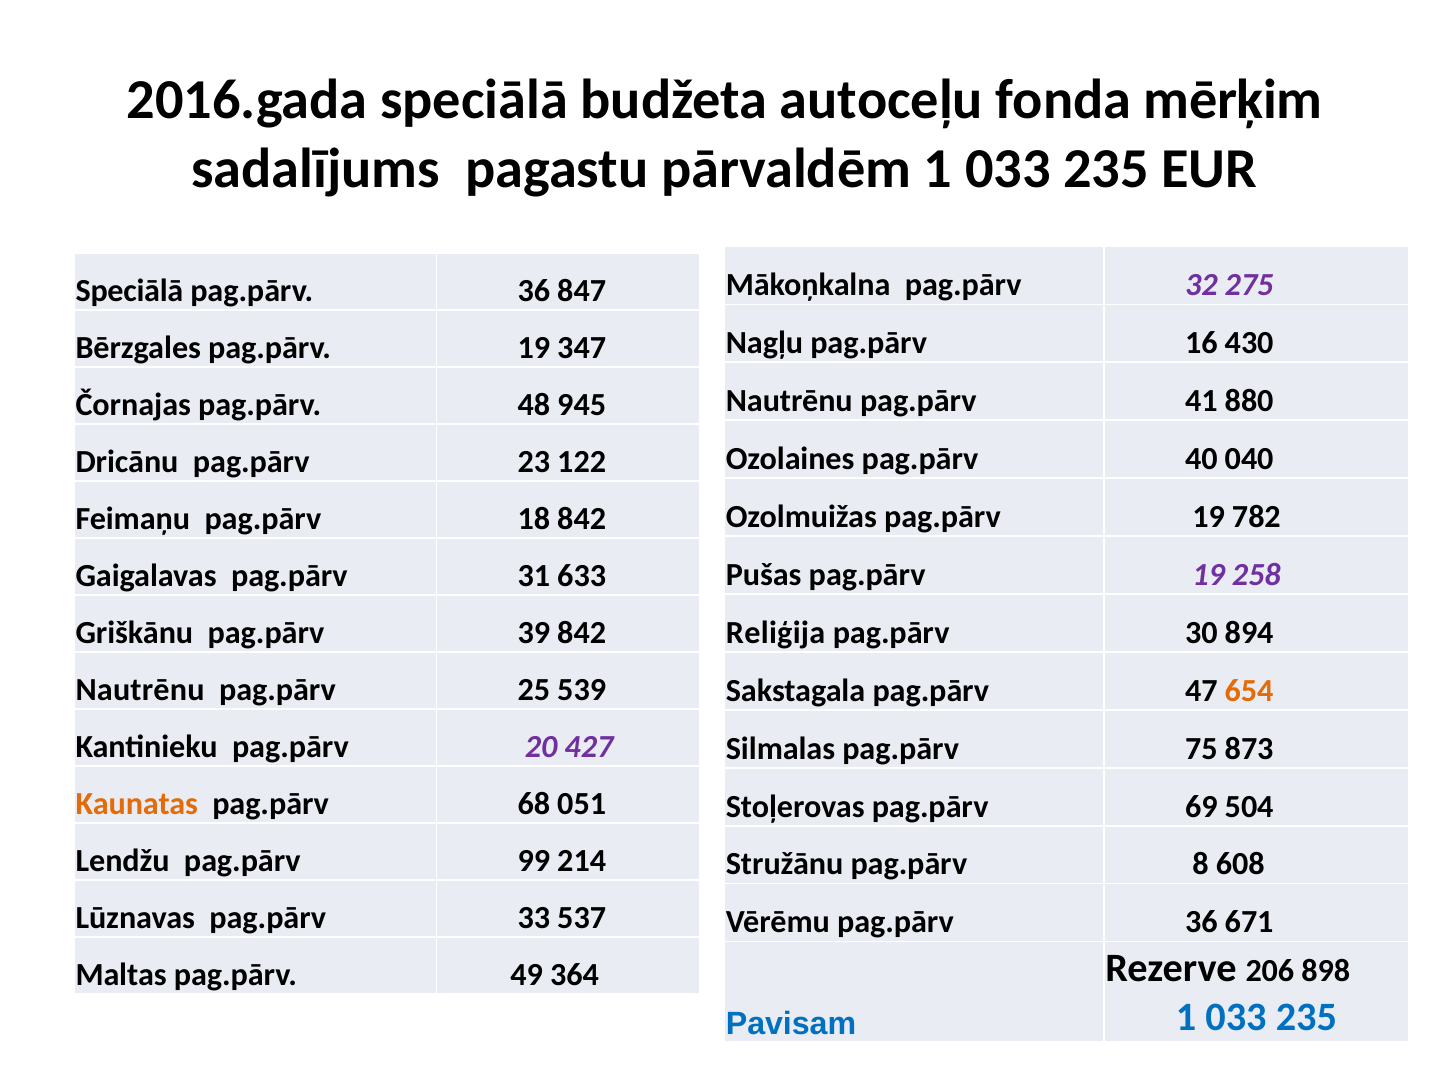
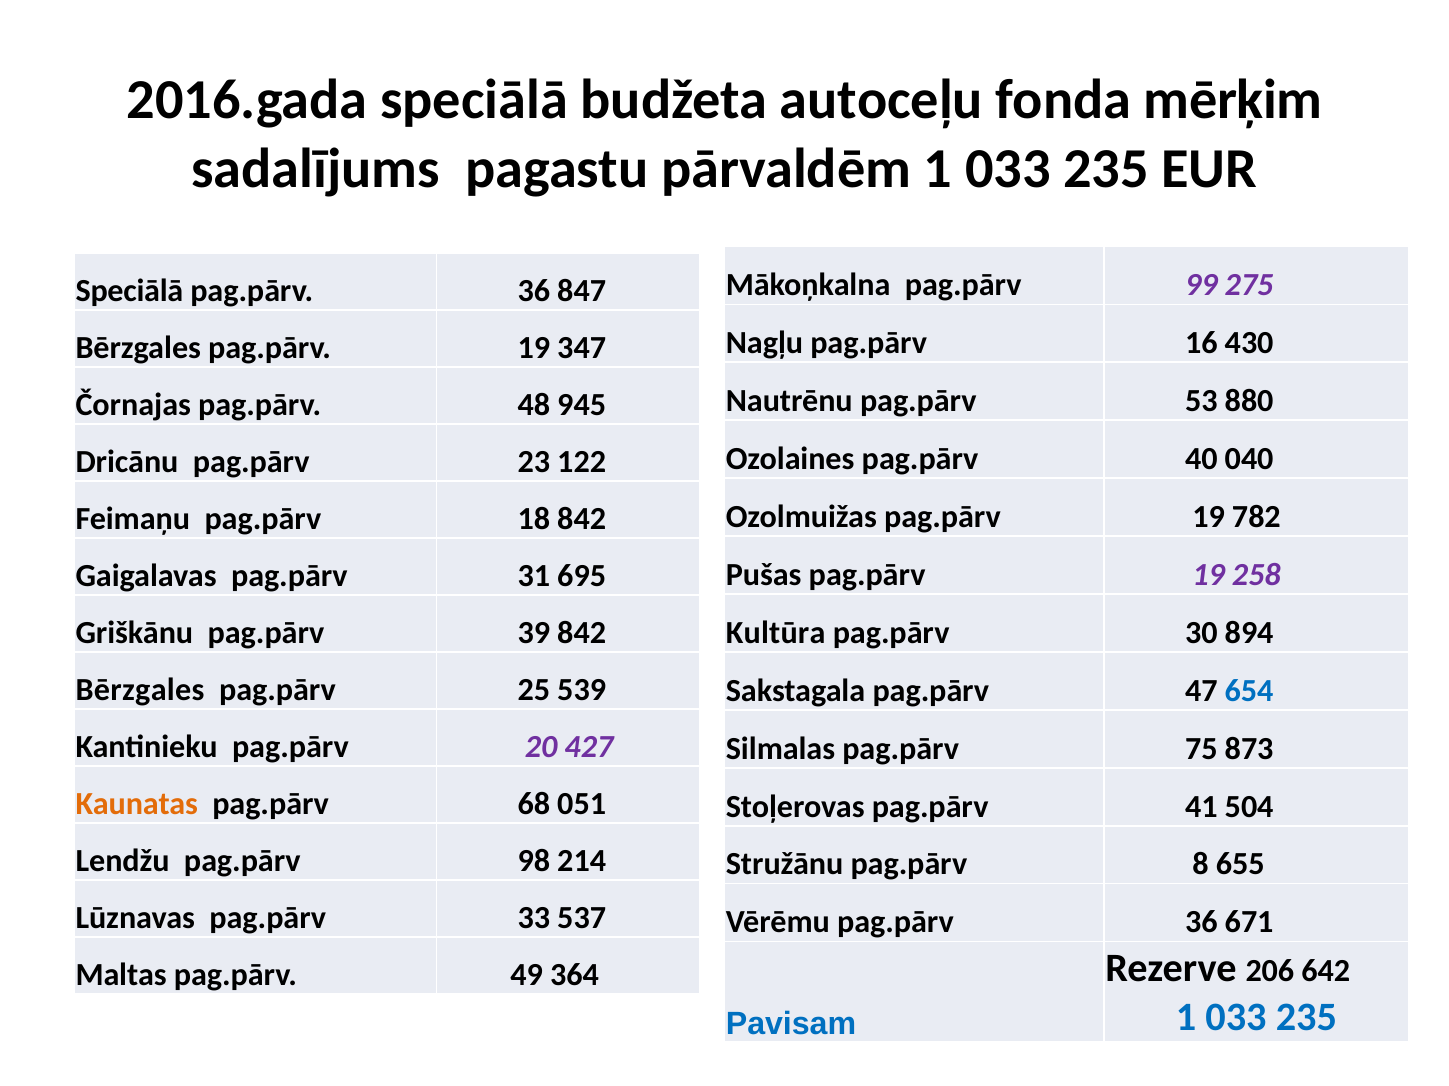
32: 32 -> 99 (1201, 285)
41: 41 -> 53 (1201, 401)
633: 633 -> 695 (582, 576)
Reliģija: Reliģija -> Kultūra (776, 633)
Nautrēnu: Nautrēnu -> Bērzgales (140, 690)
654 colour: orange -> blue (1249, 691)
69: 69 -> 41 (1201, 807)
99: 99 -> 98 (534, 861)
608: 608 -> 655 (1240, 865)
898: 898 -> 642 (1326, 972)
